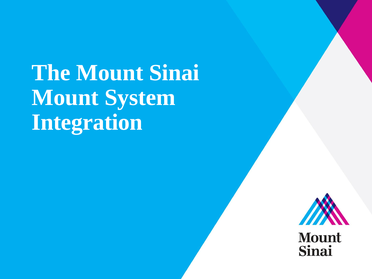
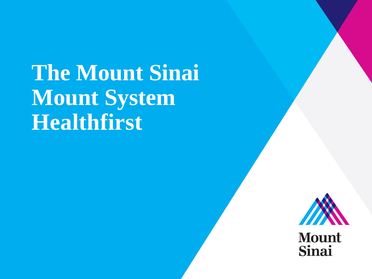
Integration: Integration -> Healthfirst (87, 122)
